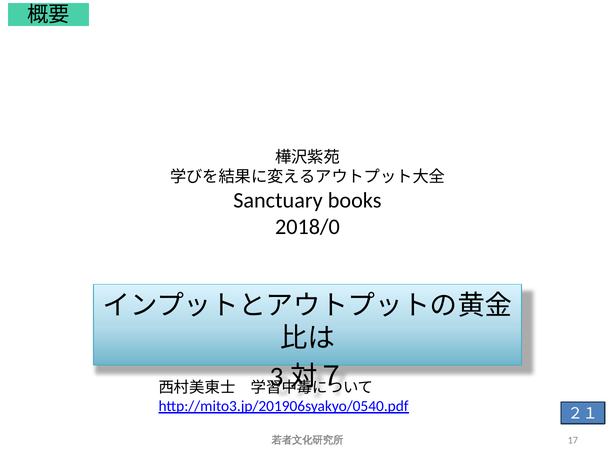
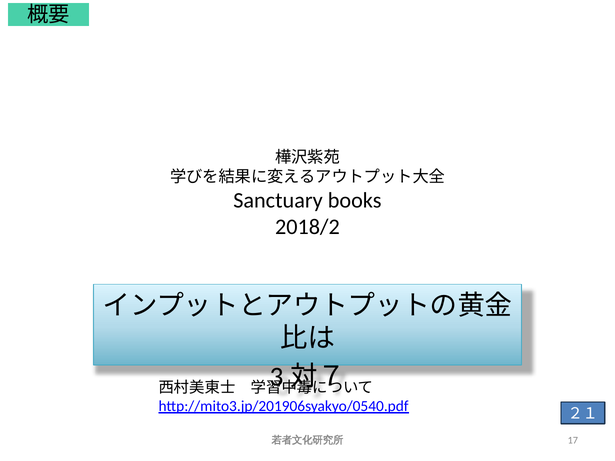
2018/0: 2018/0 -> 2018/2 (307, 227)
